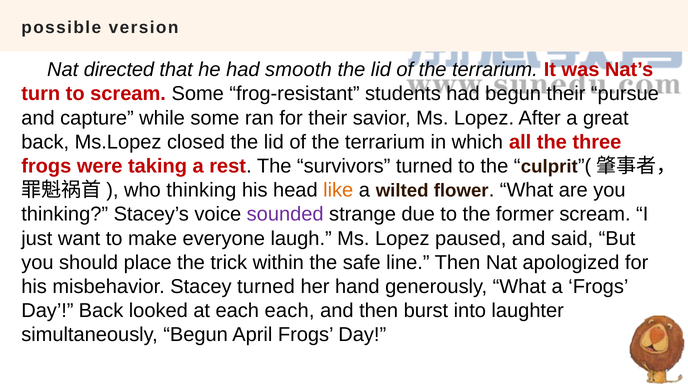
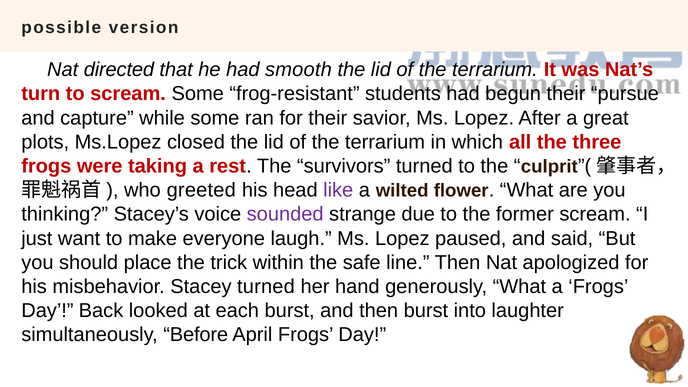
back: back -> plots (45, 142)
who thinking: thinking -> greeted (201, 190)
like colour: orange -> purple (338, 190)
each each: each -> burst (290, 311)
simultaneously Begun: Begun -> Before (196, 335)
